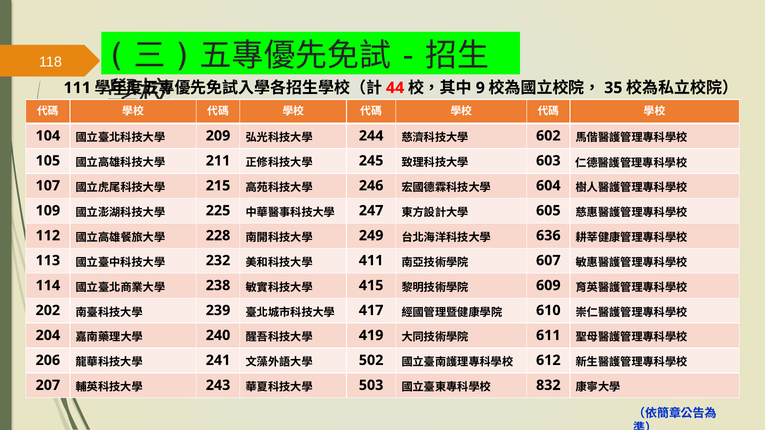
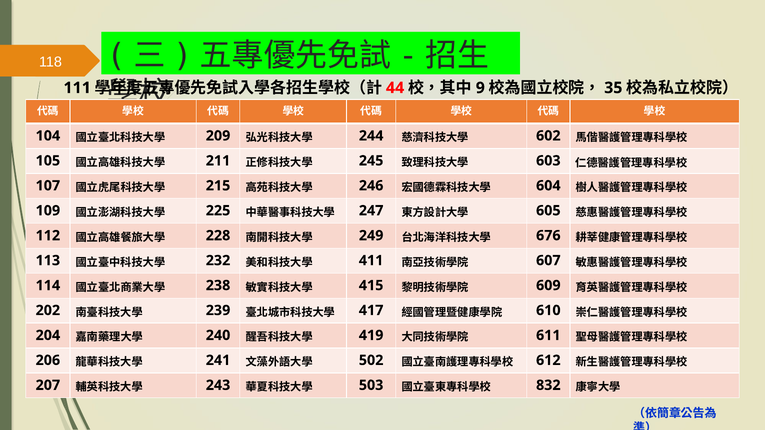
636: 636 -> 676 (548, 236)
